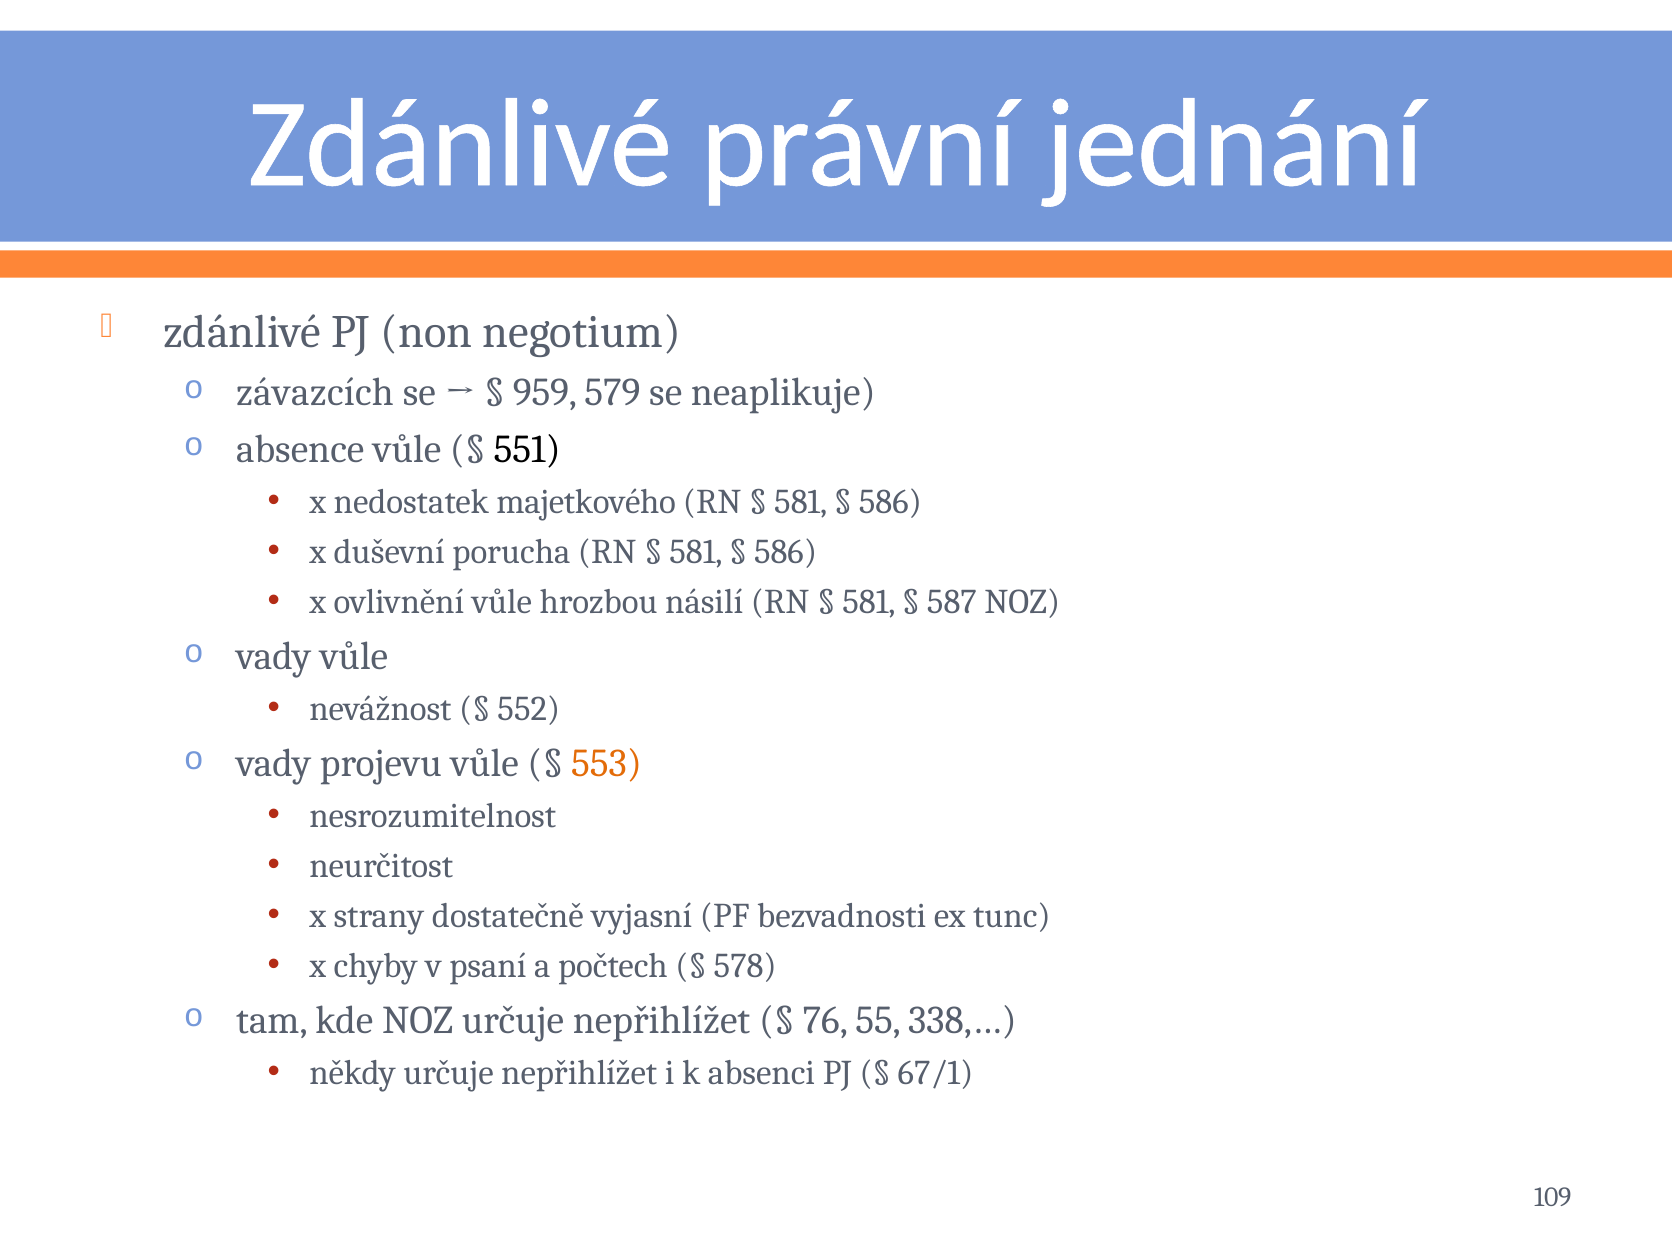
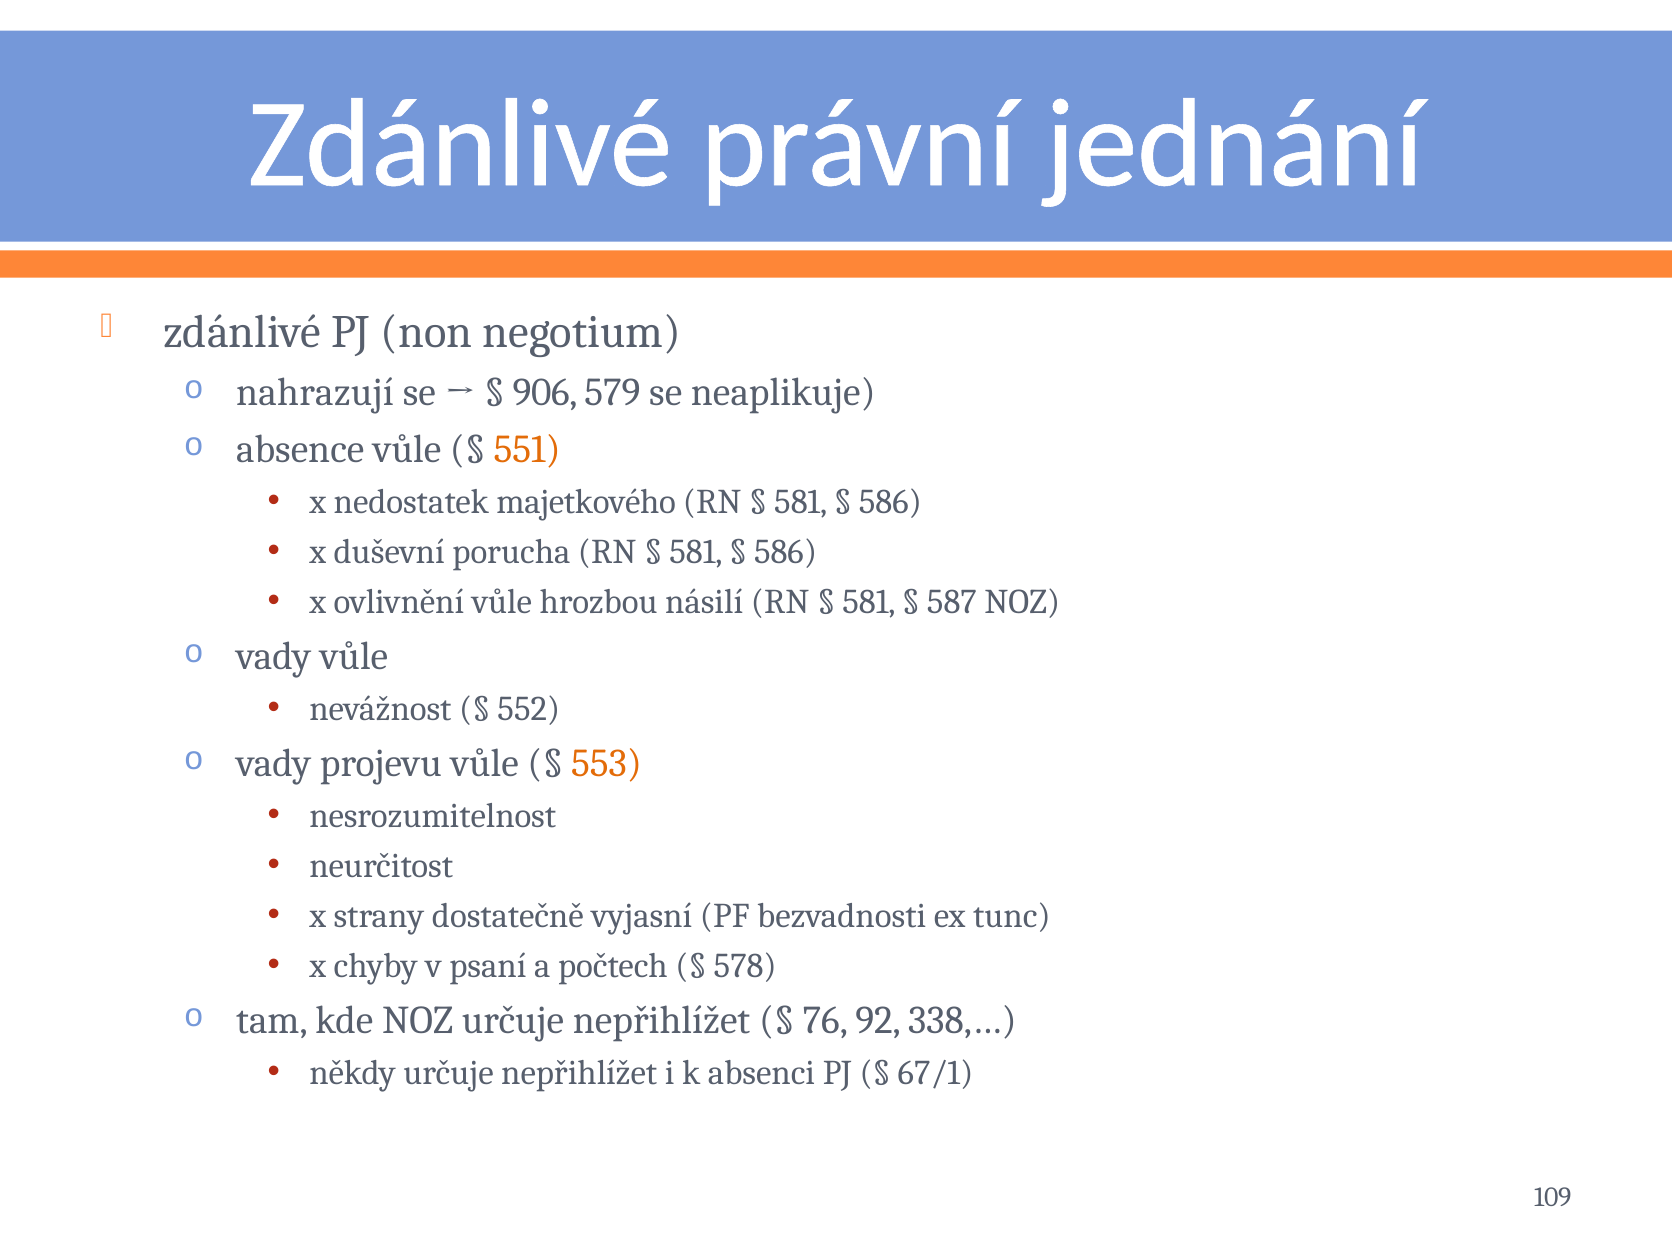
závazcích: závazcích -> nahrazují (315, 392)
959: 959 -> 906 (545, 392)
551 colour: black -> orange (527, 449)
55: 55 -> 92 (878, 1020)
